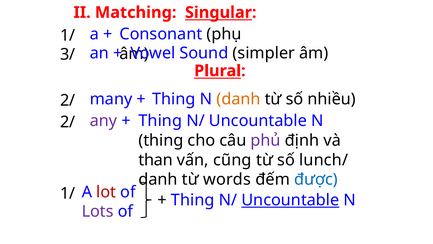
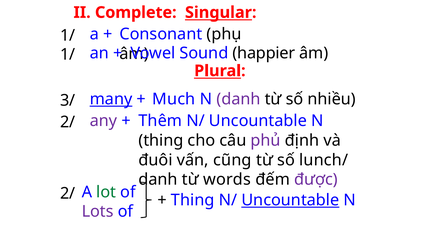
Matching: Matching -> Complete (136, 12)
simpler: simpler -> happier (264, 53)
3/: 3/ -> 1/ (68, 54)
many underline: none -> present (111, 99)
Thing: Thing -> Much (174, 99)
danh colour: orange -> purple (238, 99)
2/: 2/ -> 3/ (68, 100)
2/ Thing: Thing -> Thêm (160, 121)
than: than -> đuôi (156, 160)
được colour: blue -> purple (316, 179)
lot colour: red -> green (106, 192)
1/: 1/ -> 2/ (68, 193)
